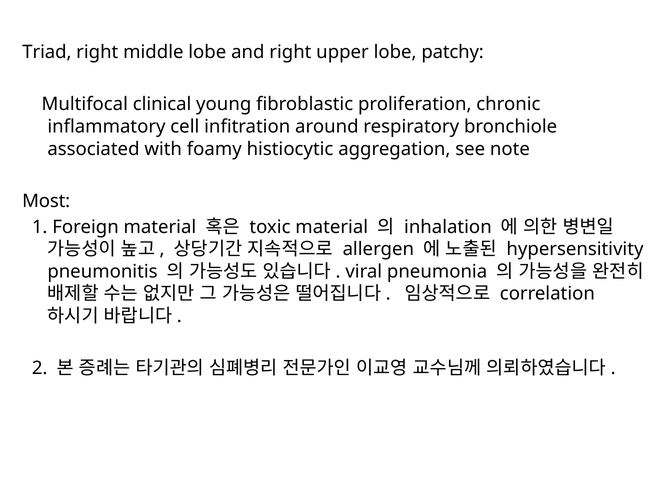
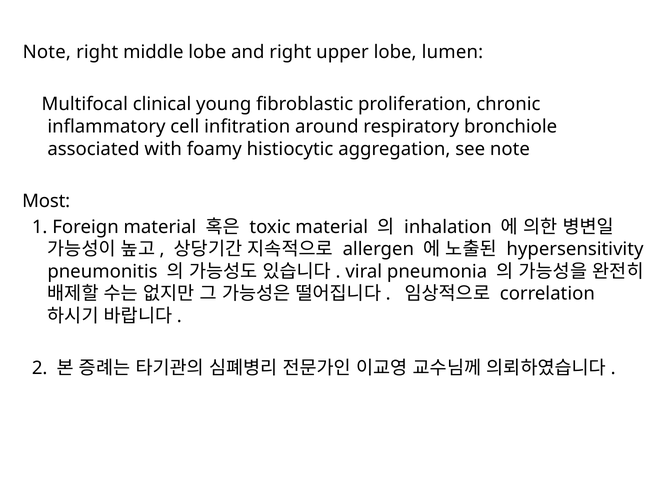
Triad: Triad -> Note (47, 52)
patchy: patchy -> lumen (452, 52)
